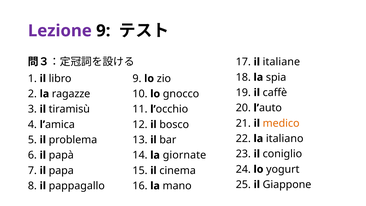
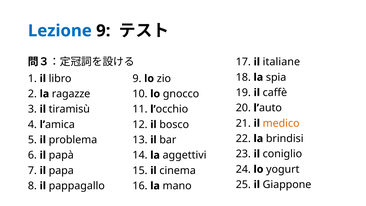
Lezione colour: purple -> blue (60, 31)
italiano: italiano -> brindisi (285, 138)
giornate: giornate -> aggettivi (185, 155)
